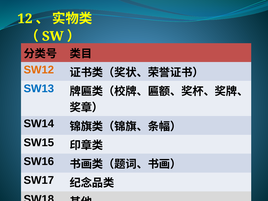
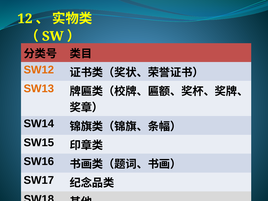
SW13 colour: blue -> orange (39, 89)
